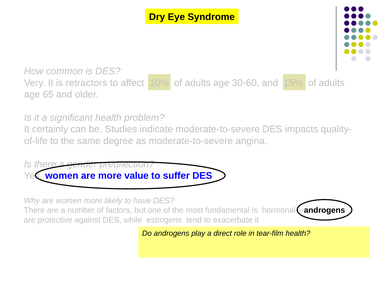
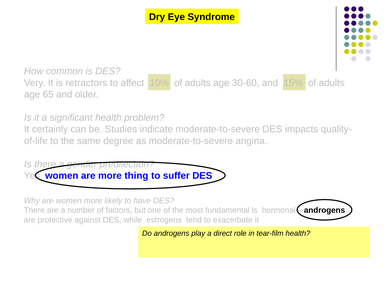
value: value -> thing (136, 175)
